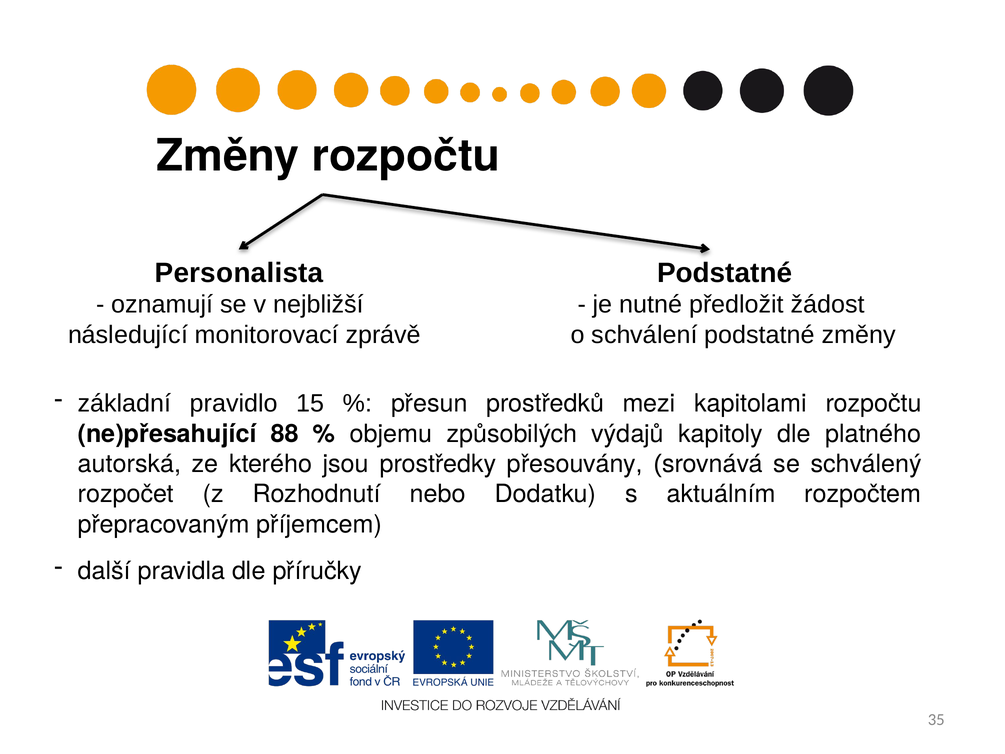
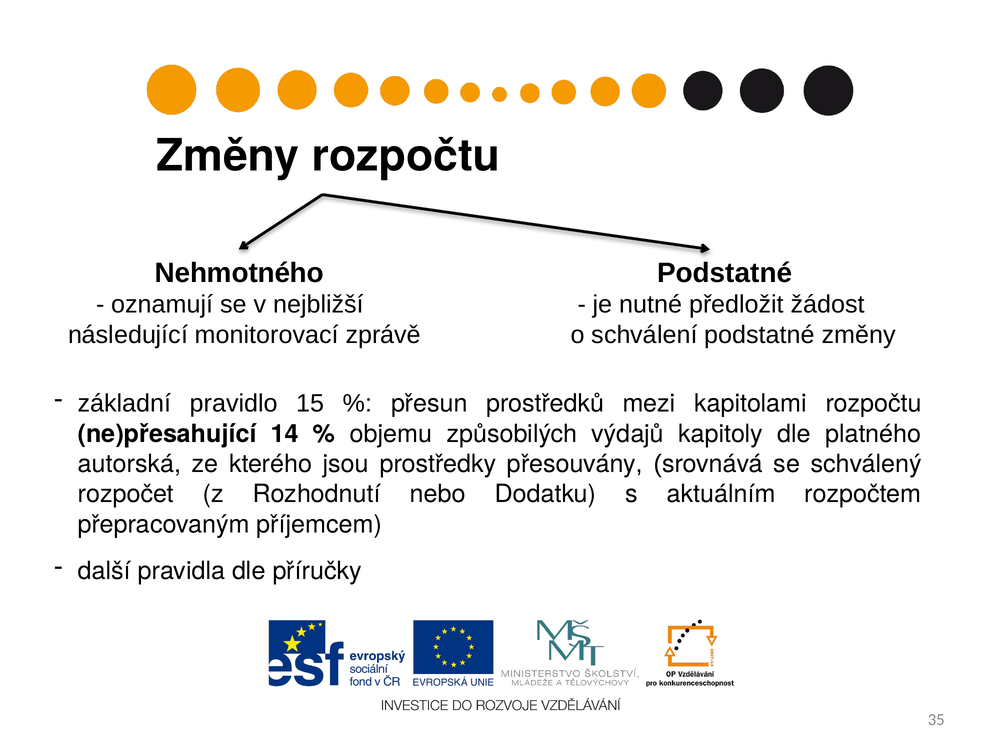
Personalista: Personalista -> Nehmotného (239, 273)
88: 88 -> 14 (285, 434)
